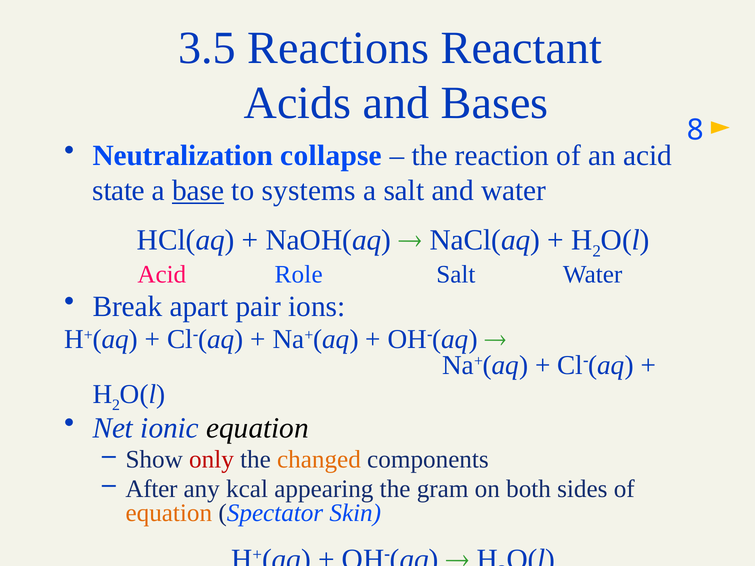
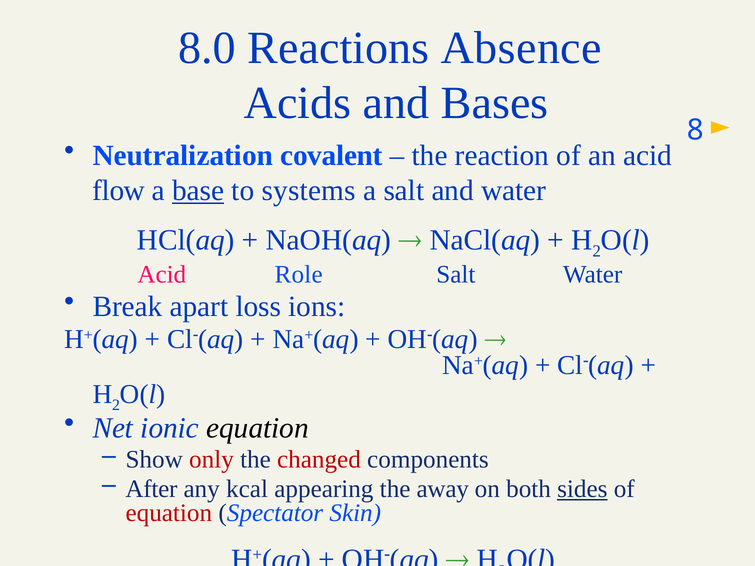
3.5: 3.5 -> 8.0 (207, 48)
Reactant: Reactant -> Absence (521, 48)
collapse: collapse -> covalent (331, 156)
state: state -> flow (119, 191)
pair: pair -> loss (258, 307)
changed colour: orange -> red (319, 460)
gram: gram -> away (443, 489)
sides underline: none -> present (582, 489)
equation colour: orange -> red (169, 513)
